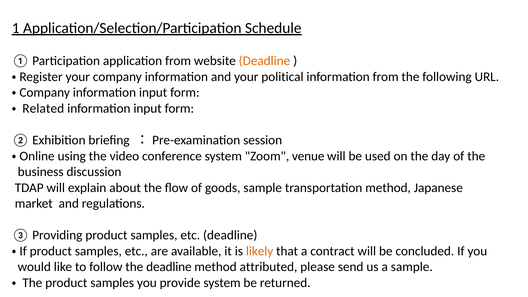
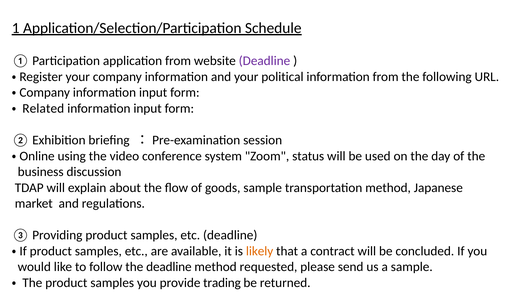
Deadline colour: orange -> purple (264, 61)
venue: venue -> status (308, 156)
attributed: attributed -> requested (269, 267)
provide system: system -> trading (222, 283)
